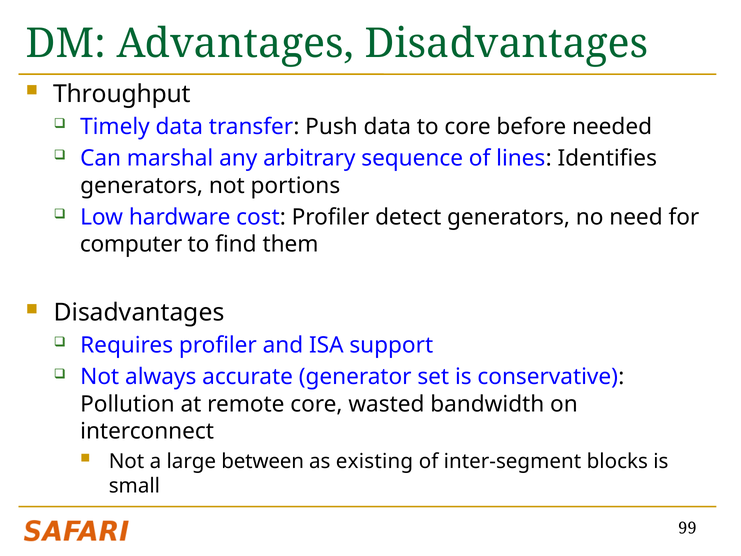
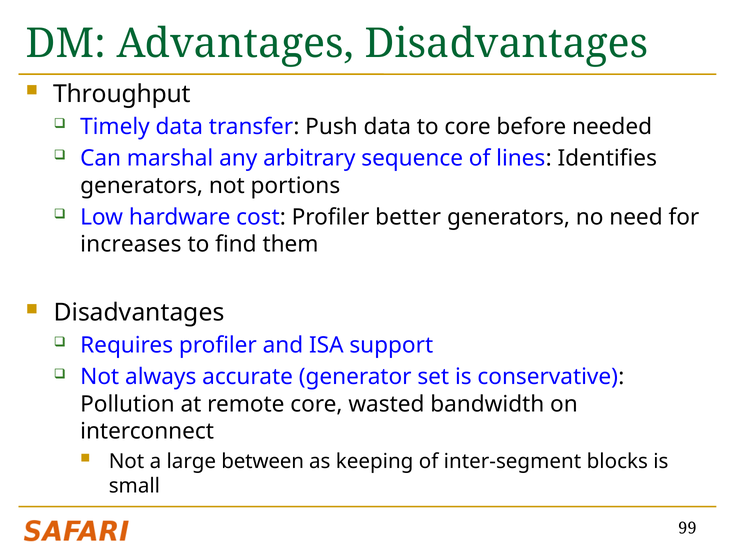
detect: detect -> better (408, 217)
computer: computer -> increases (131, 244)
existing: existing -> keeping (375, 461)
